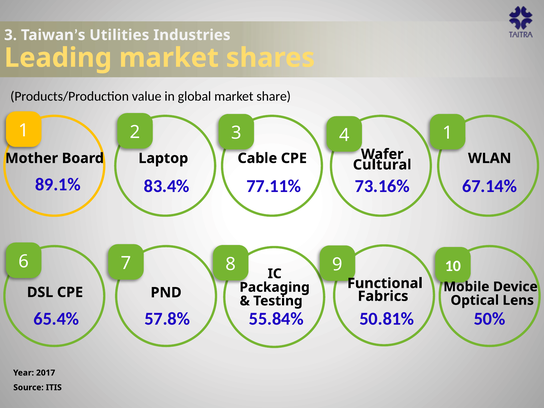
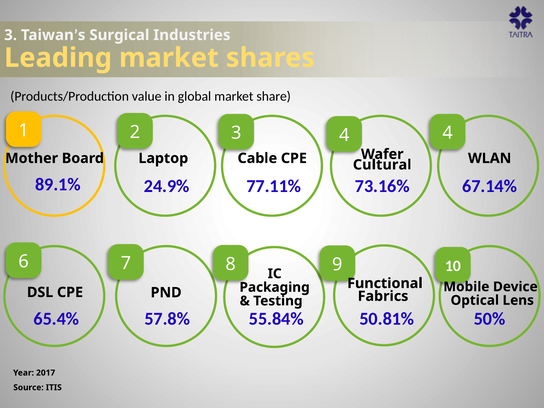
Utilities: Utilities -> Surgical (119, 35)
4 1: 1 -> 4 (448, 133)
83.4%: 83.4% -> 24.9% (167, 186)
